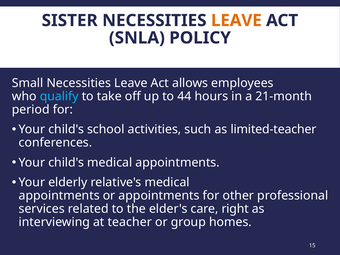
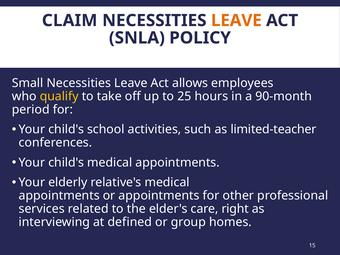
SISTER: SISTER -> CLAIM (70, 21)
qualify colour: light blue -> yellow (59, 96)
44: 44 -> 25 (184, 96)
21-month: 21-month -> 90-month (284, 96)
teacher: teacher -> defined (130, 222)
